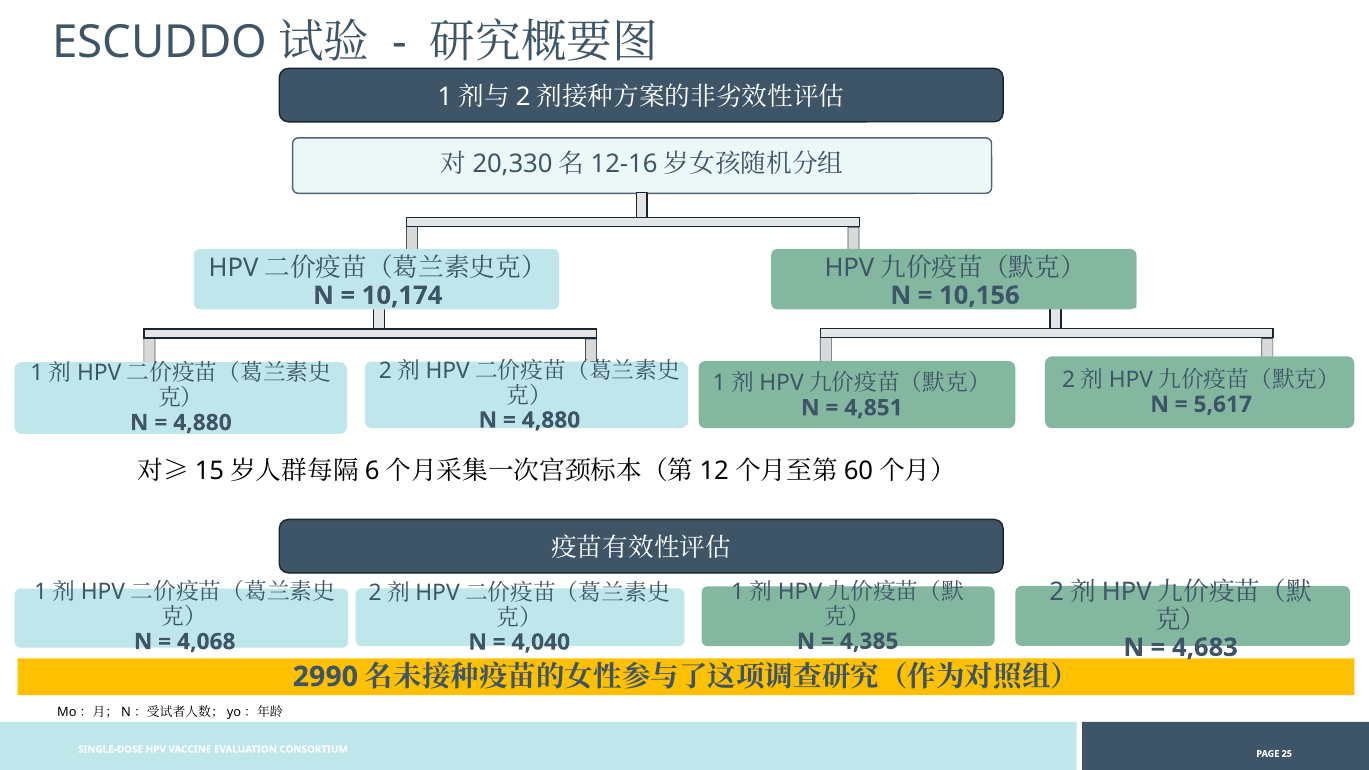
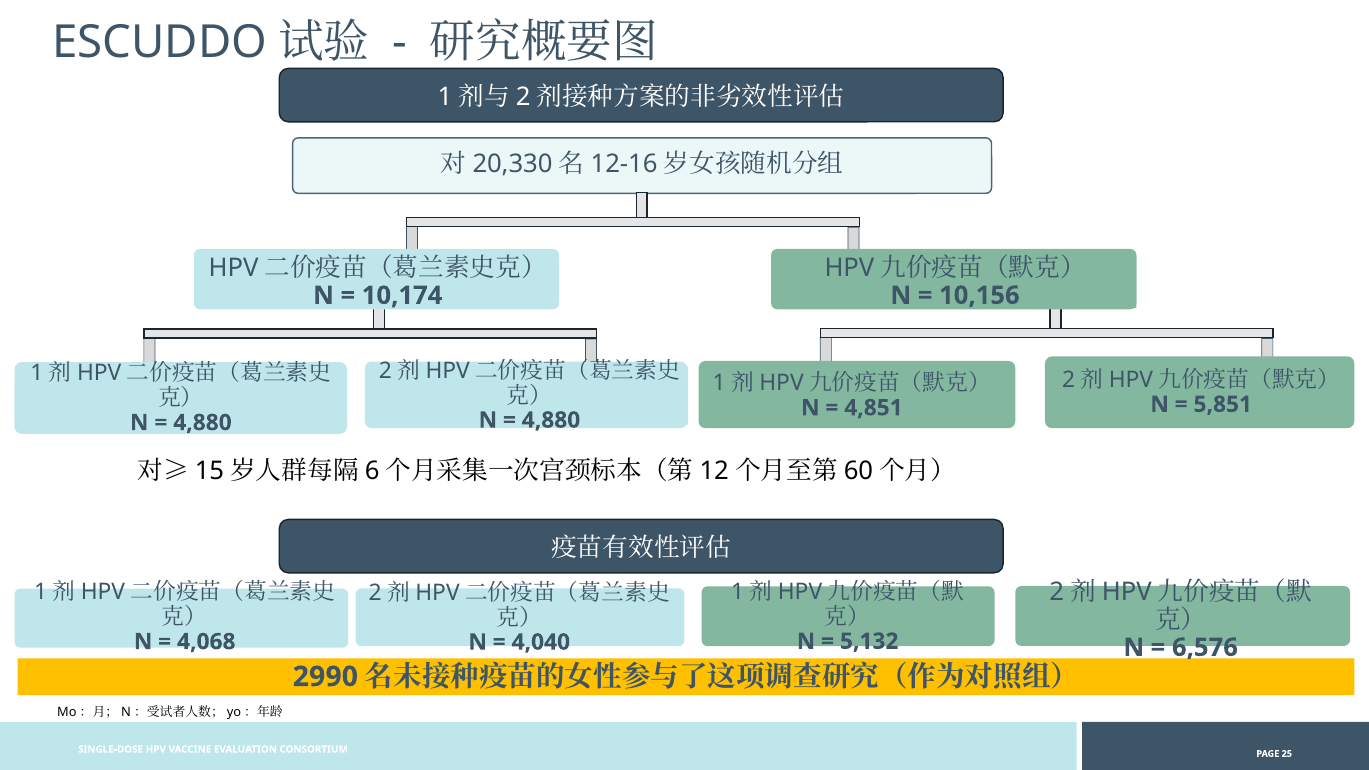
5,617: 5,617 -> 5,851 (1223, 404)
4,385: 4,385 -> 5,132 (869, 641)
4,683: 4,683 -> 6,576 (1205, 647)
